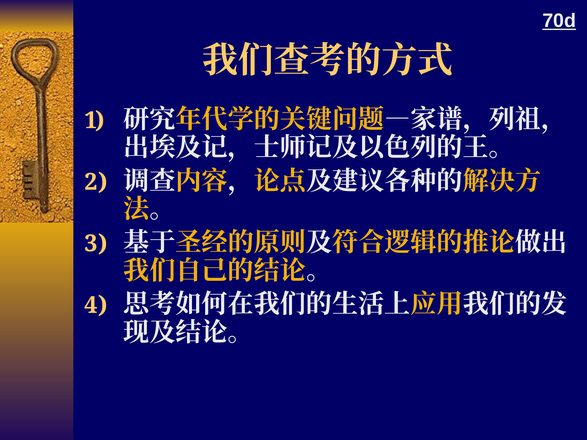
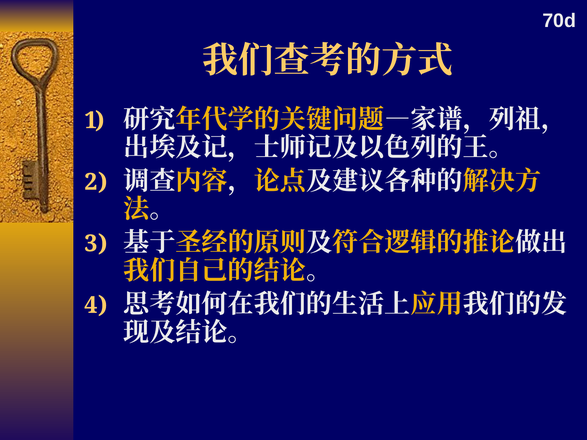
70d underline: present -> none (559, 21)
